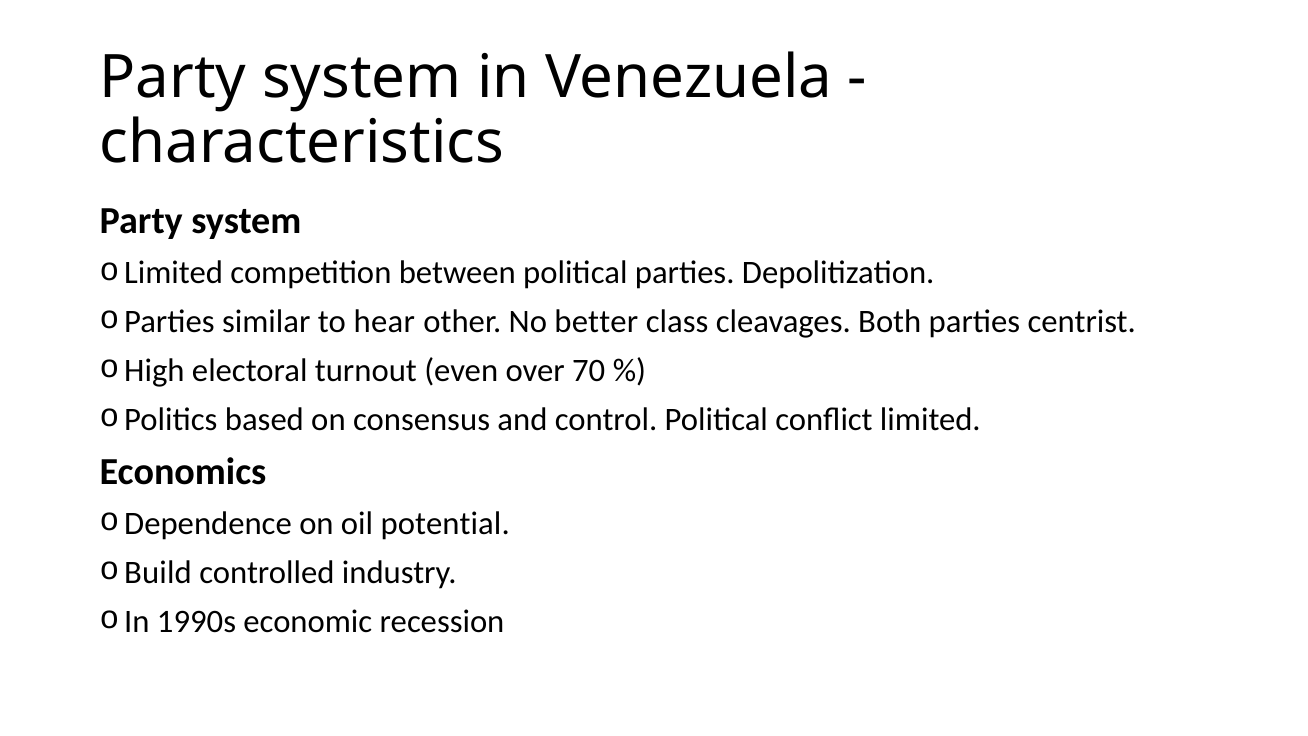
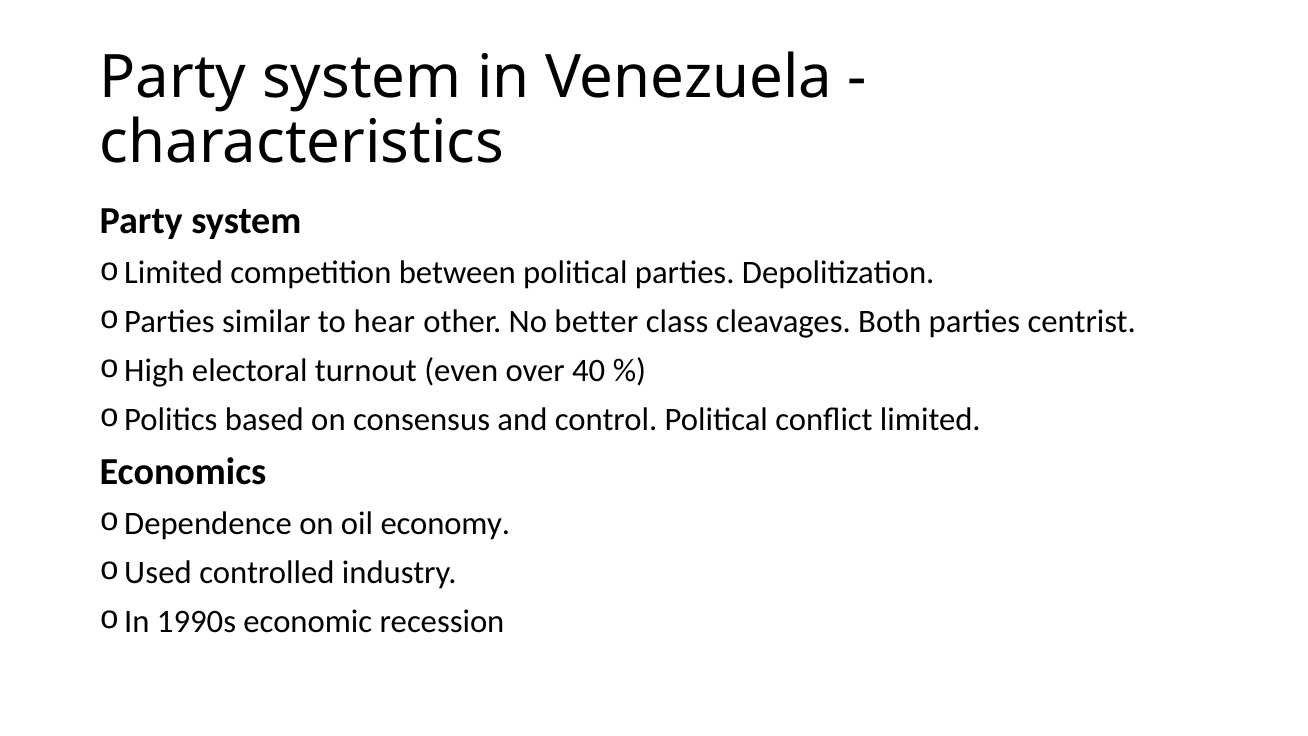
70: 70 -> 40 (589, 371)
potential: potential -> economy (445, 523)
Build: Build -> Used (158, 572)
